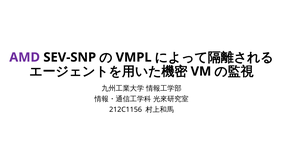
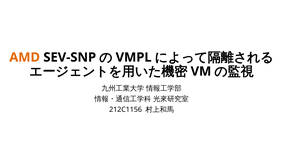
AMD colour: purple -> orange (25, 57)
